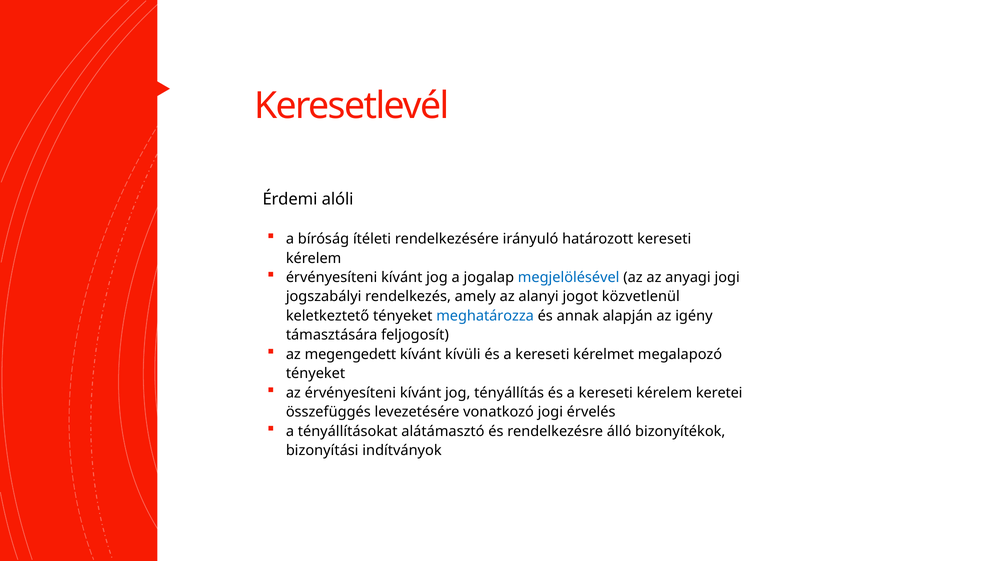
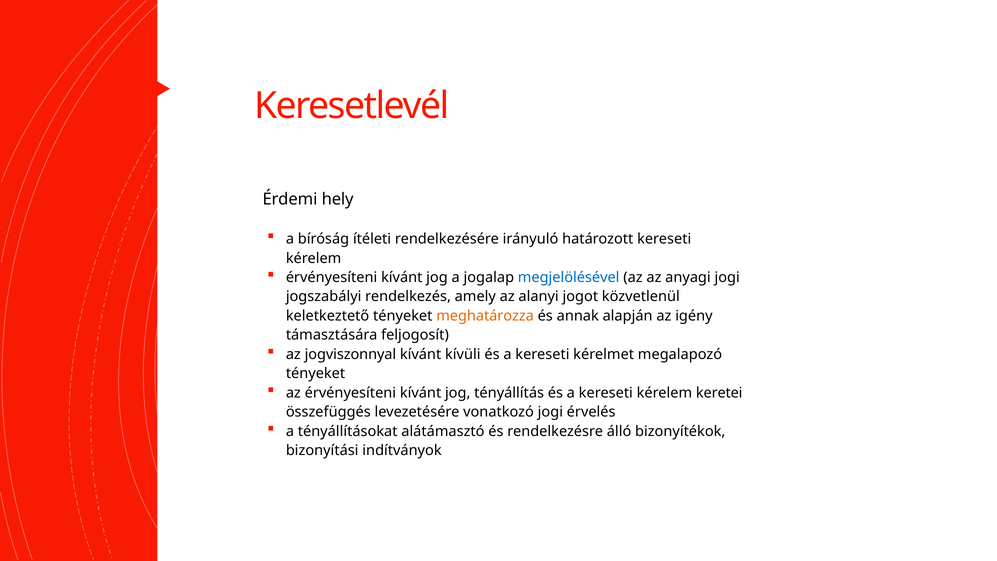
alóli: alóli -> hely (338, 199)
meghatározza colour: blue -> orange (485, 316)
megengedett: megengedett -> jogviszonnyal (350, 354)
